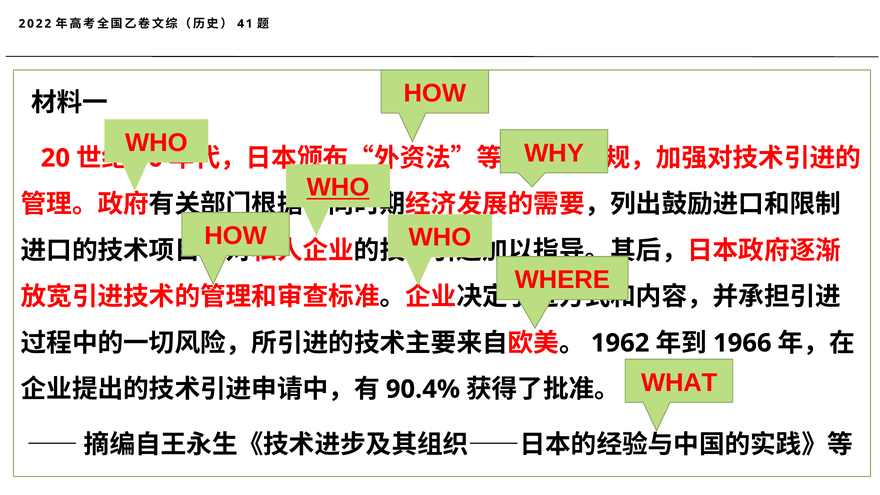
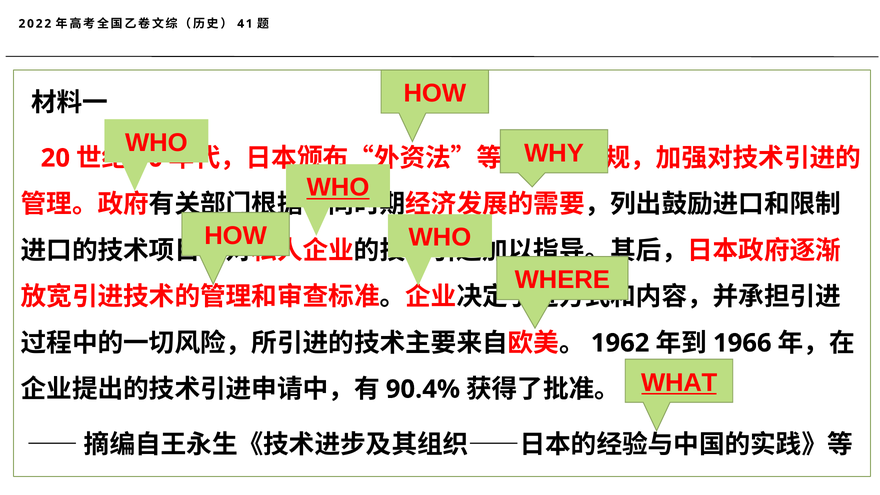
WHAT underline: none -> present (679, 383)
